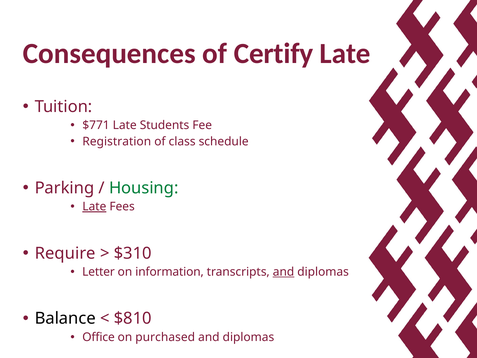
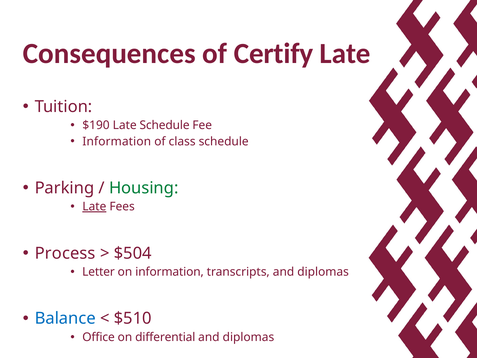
$771: $771 -> $190 (96, 125)
Late Students: Students -> Schedule (165, 125)
Registration: Registration -> Information (117, 141)
Require: Require -> Process (65, 253)
$310: $310 -> $504 (133, 253)
and underline: present -> none (284, 272)
Balance colour: black -> blue (65, 318)
$810: $810 -> $510 (133, 318)
purchased: purchased -> differential (165, 337)
